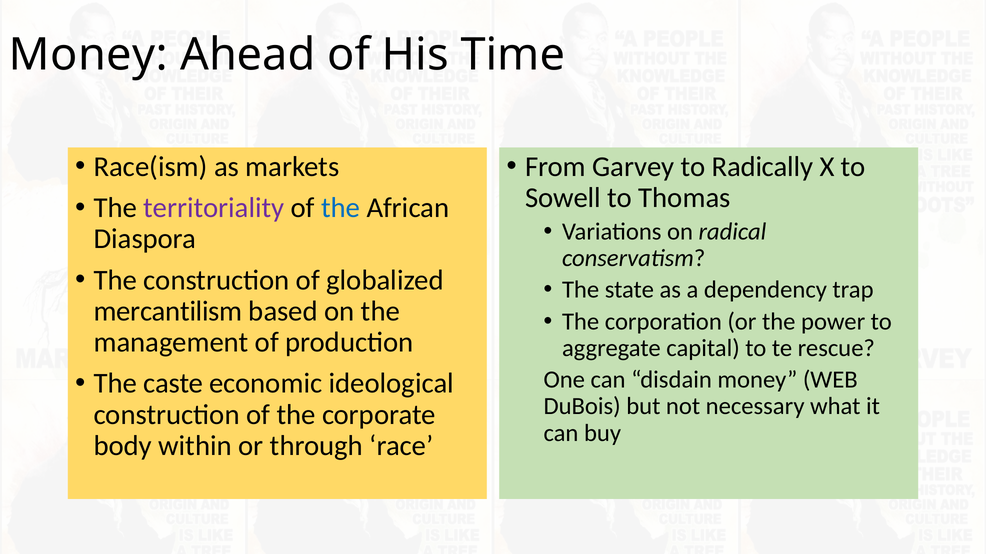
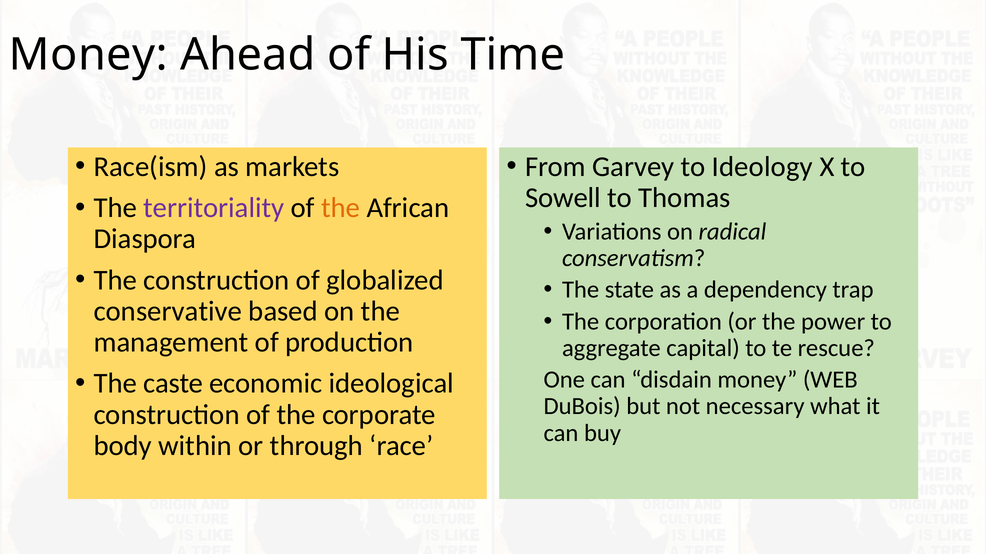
Radically: Radically -> Ideology (762, 167)
the colour: blue -> orange (341, 208)
mercantilism: mercantilism -> conservative (168, 312)
